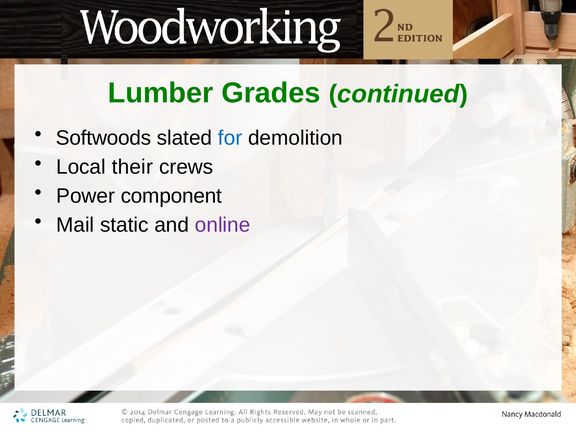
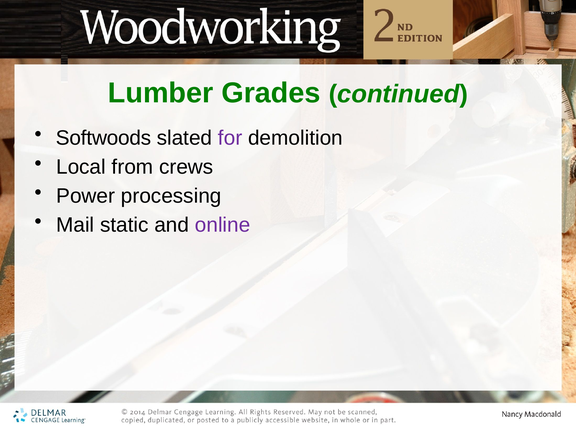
for colour: blue -> purple (230, 138)
their: their -> from (132, 167)
component: component -> processing (171, 196)
